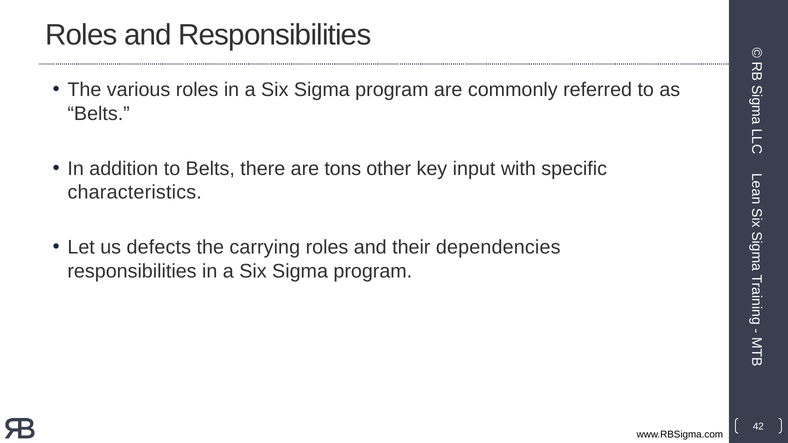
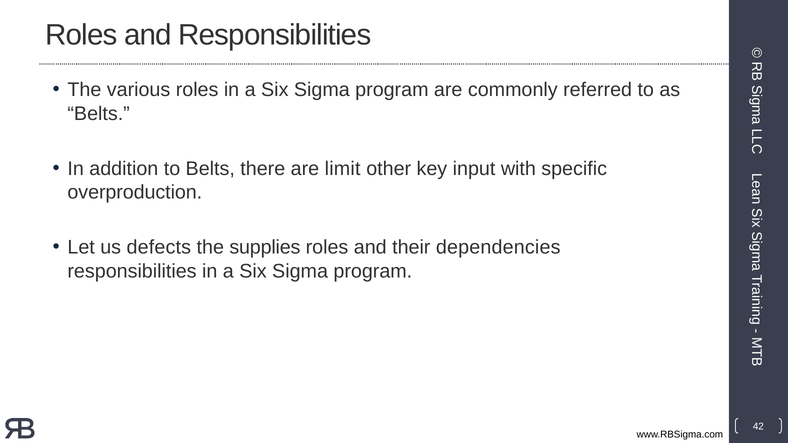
tons: tons -> limit (343, 169)
characteristics: characteristics -> overproduction (135, 192)
carrying: carrying -> supplies (265, 248)
